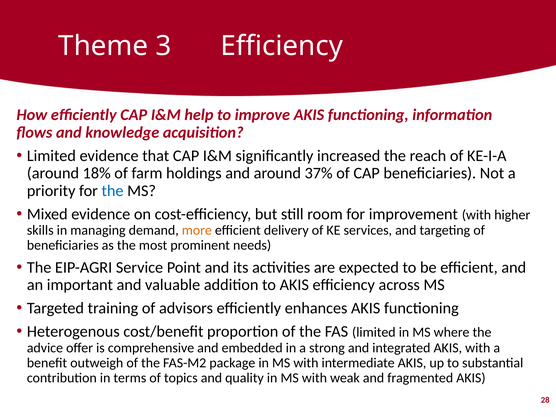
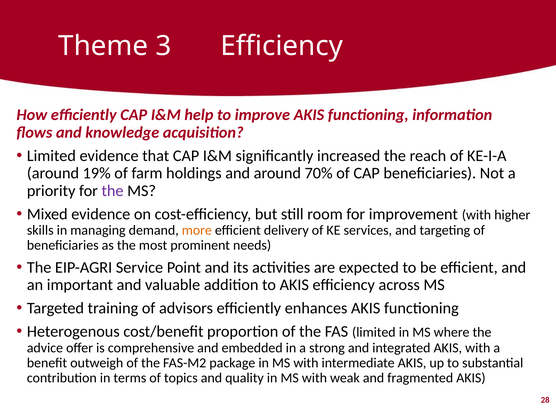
18%: 18% -> 19% (97, 173)
37%: 37% -> 70% (319, 173)
the colour: blue -> purple (113, 191)
